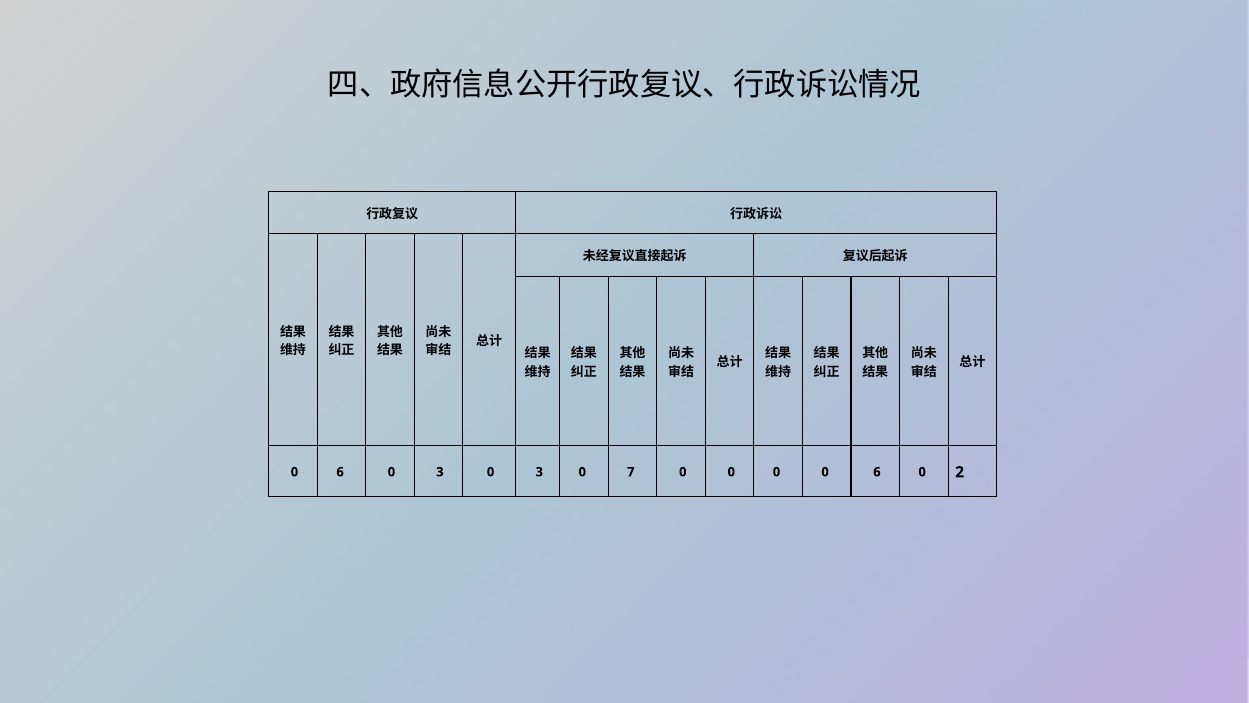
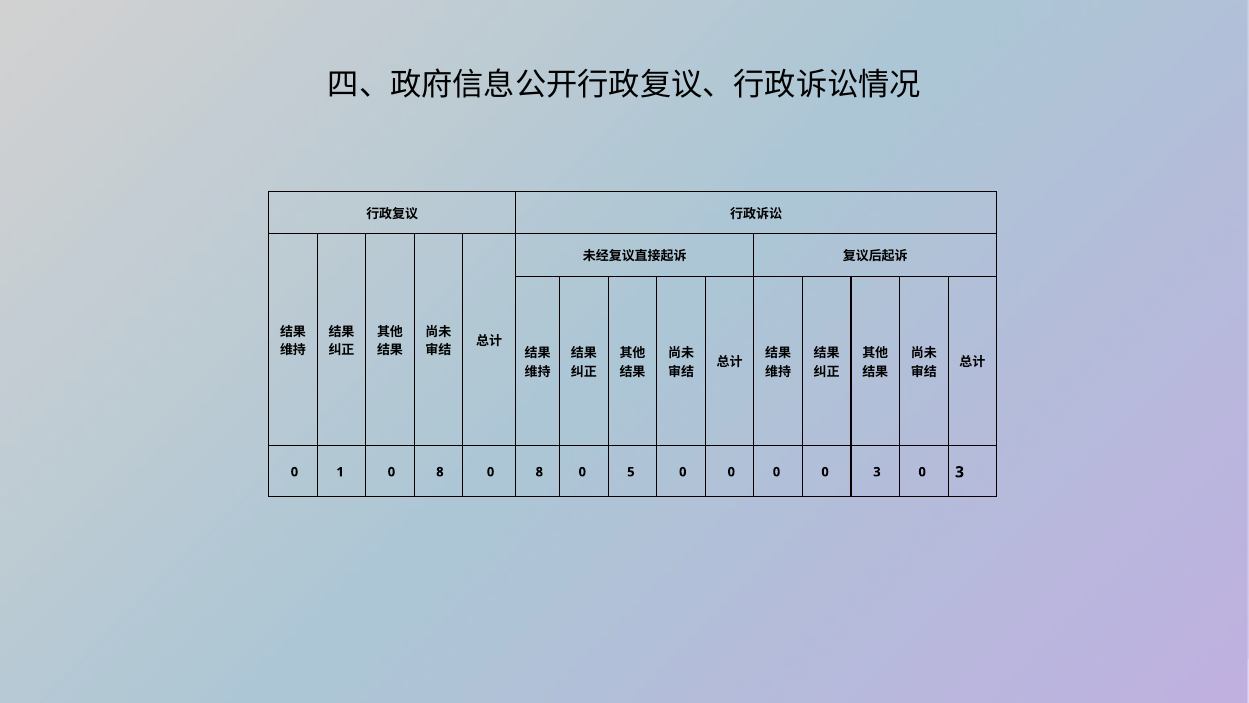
6: 6 -> 1 (340, 472)
3: 3 -> 8 (440, 472)
3: 3 -> 8 (539, 472)
7: 7 -> 5 (631, 472)
0 0 6: 6 -> 3 (877, 472)
2: 2 -> 3 (960, 472)
